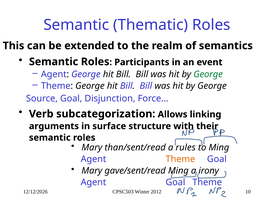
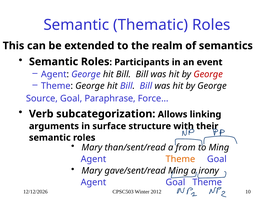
George colour: green -> red (208, 74)
Disjunction: Disjunction -> Paraphrase (110, 99)
rules: rules -> from (186, 148)
